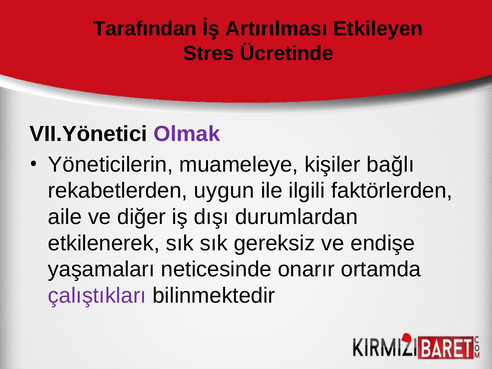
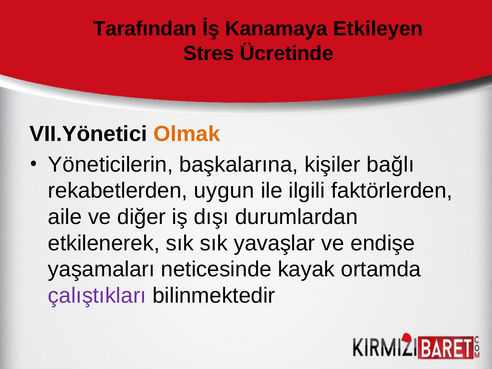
Artırılması: Artırılması -> Kanamaya (276, 29)
Olmak colour: purple -> orange (187, 134)
muameleye: muameleye -> başkalarına (239, 164)
gereksiz: gereksiz -> yavaşlar (275, 243)
onarır: onarır -> kayak (306, 269)
